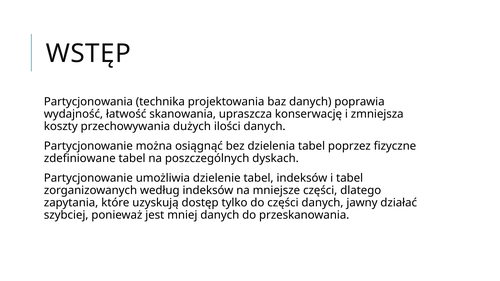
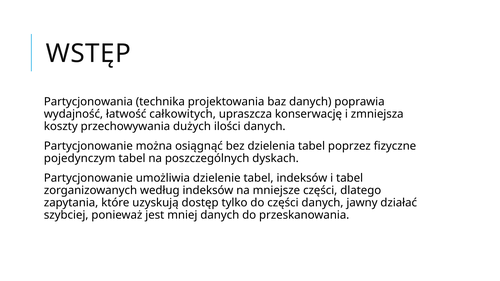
skanowania: skanowania -> całkowitych (183, 114)
zdefiniowane: zdefiniowane -> pojedynczym (80, 158)
